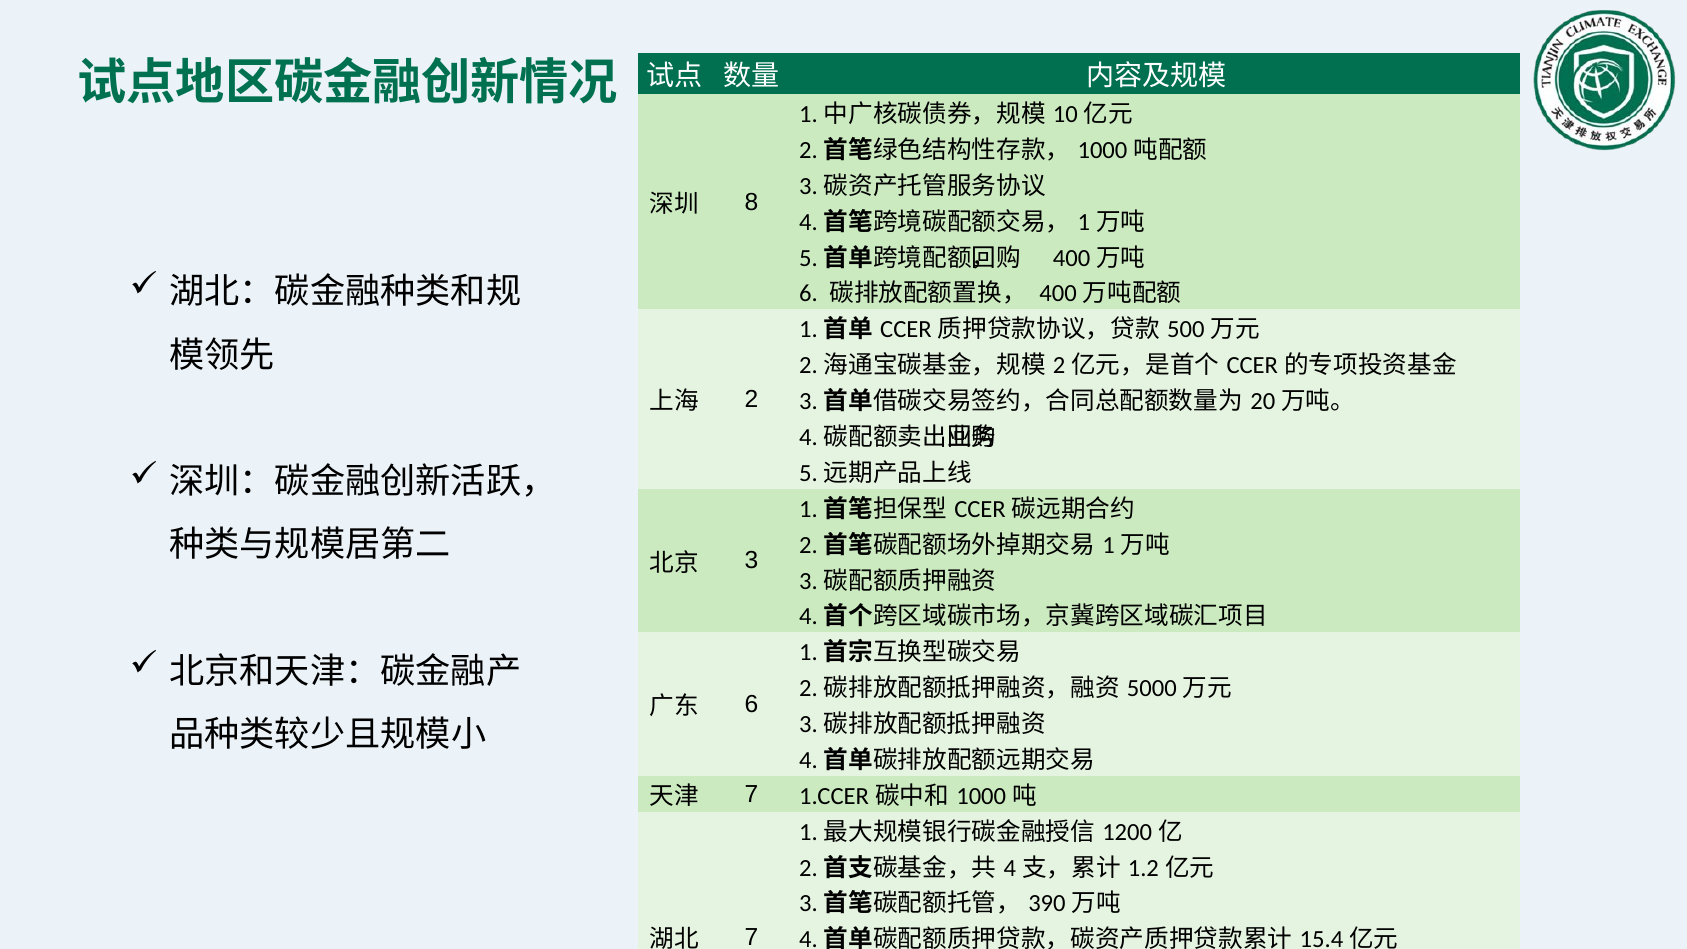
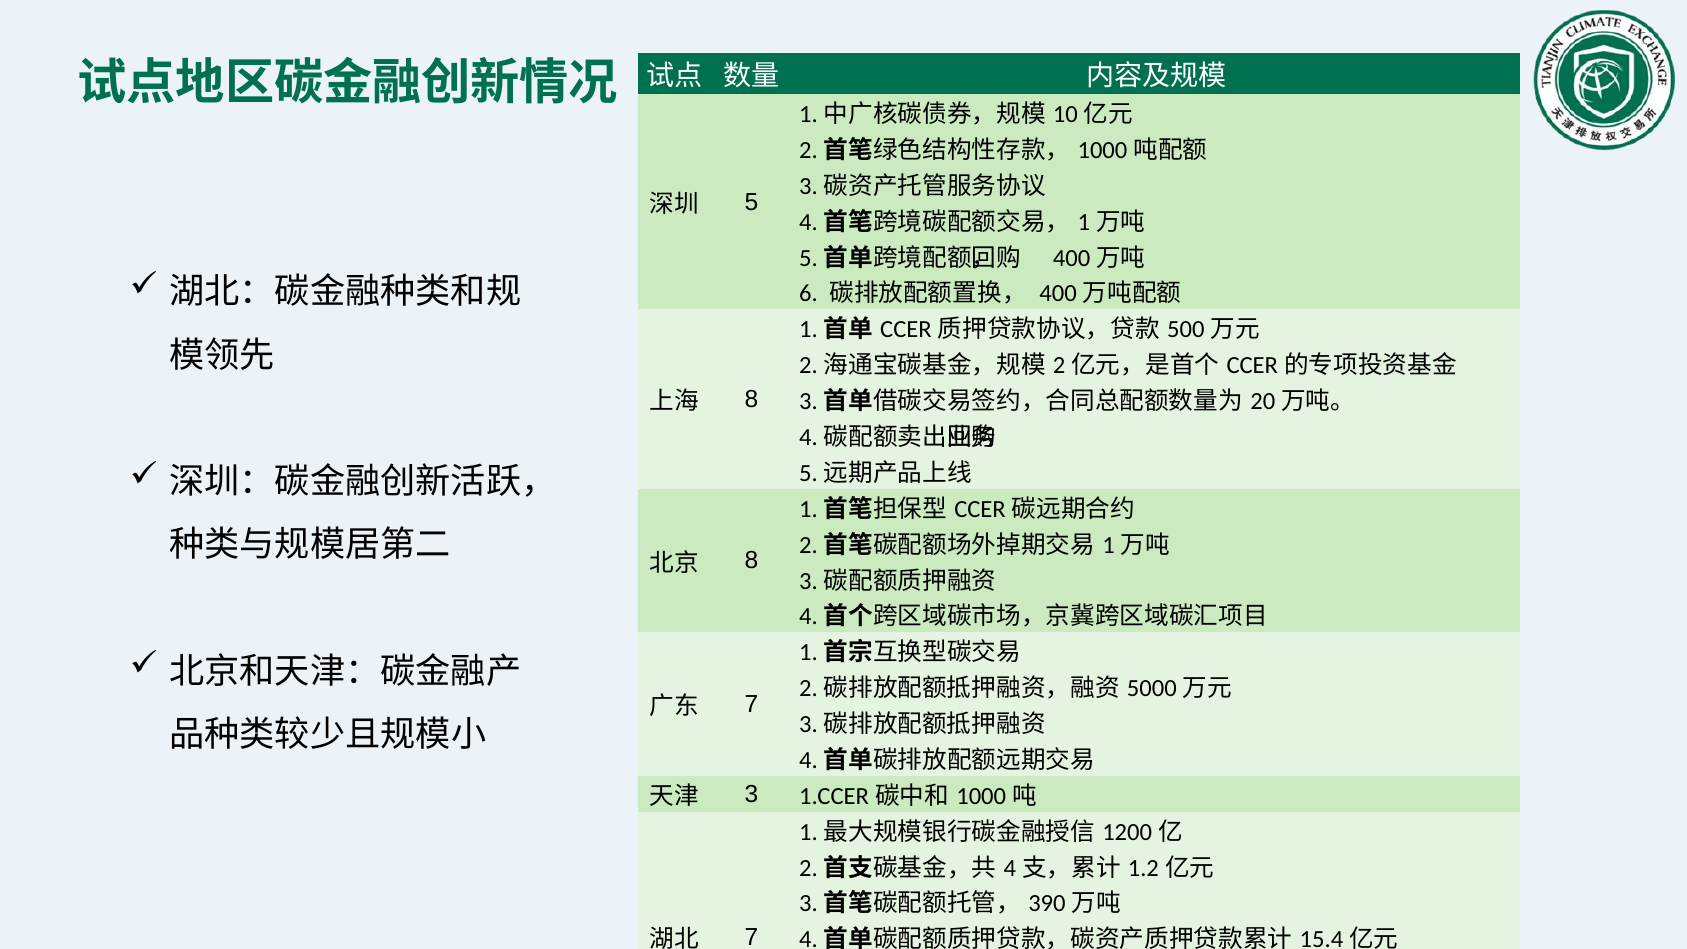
8: 8 -> 5 (751, 202)
2: 2 -> 8 (751, 399)
3: 3 -> 8 (751, 561)
6: 6 -> 7 (751, 704)
7: 7 -> 3 (751, 794)
